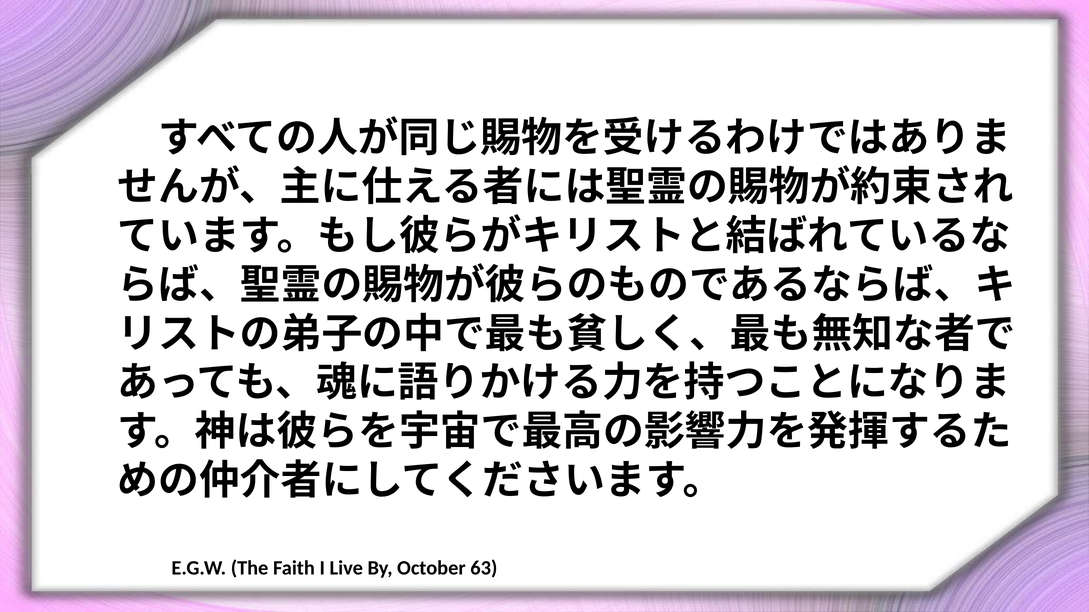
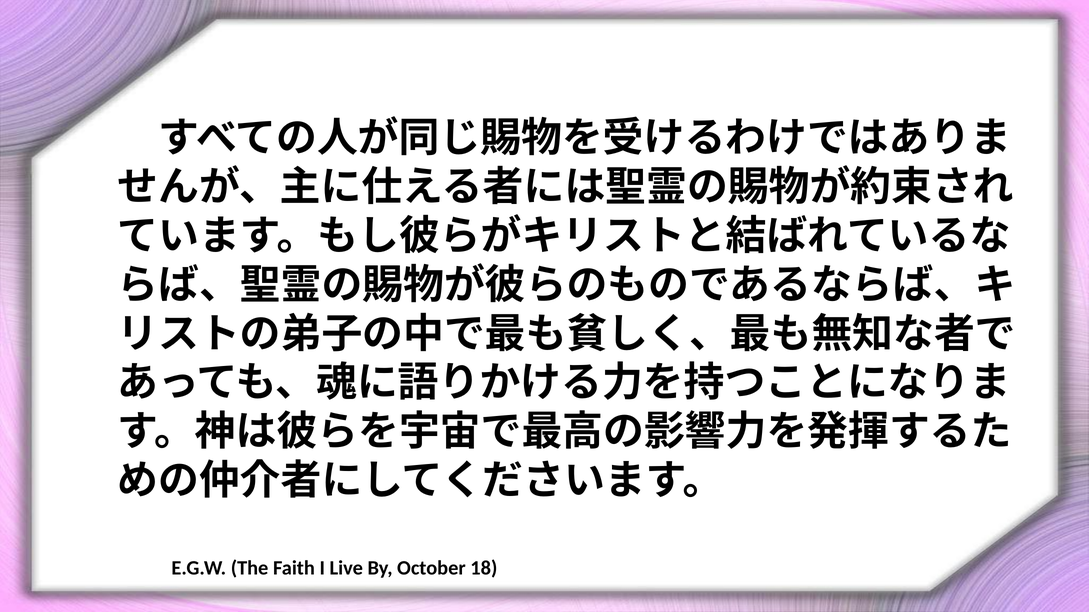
63: 63 -> 18 (484, 569)
